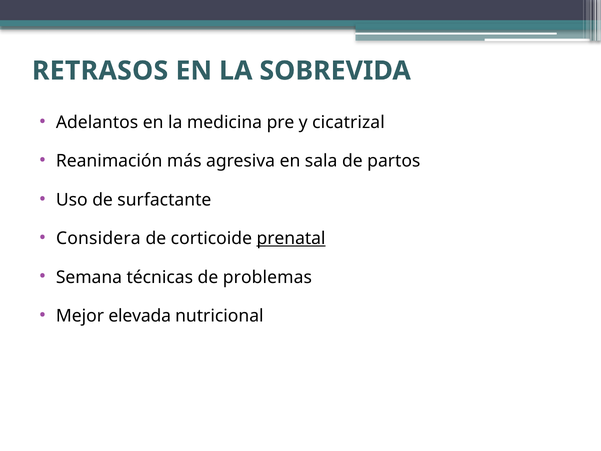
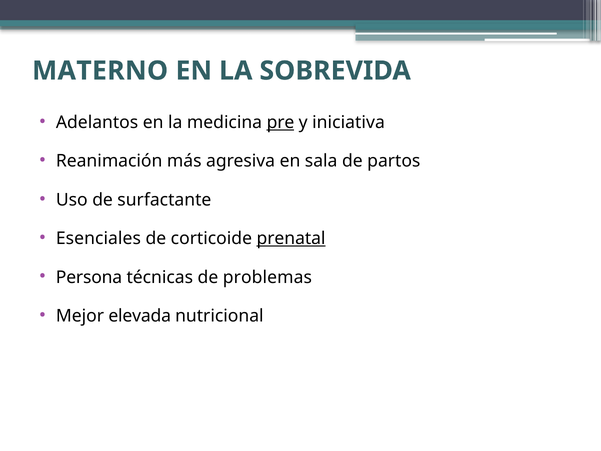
RETRASOS: RETRASOS -> MATERNO (100, 71)
pre underline: none -> present (280, 122)
cicatrizal: cicatrizal -> iniciativa (349, 122)
Considera: Considera -> Esenciales (98, 238)
Semana: Semana -> Persona (89, 277)
